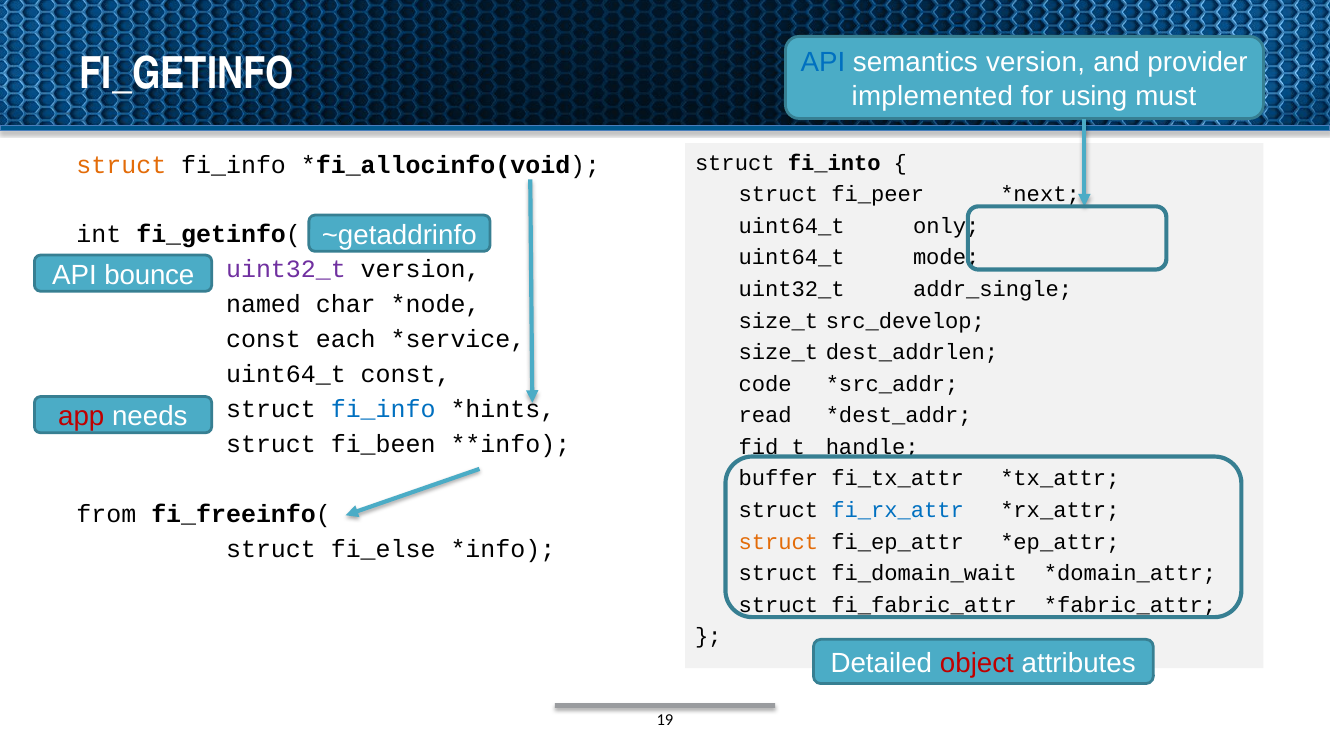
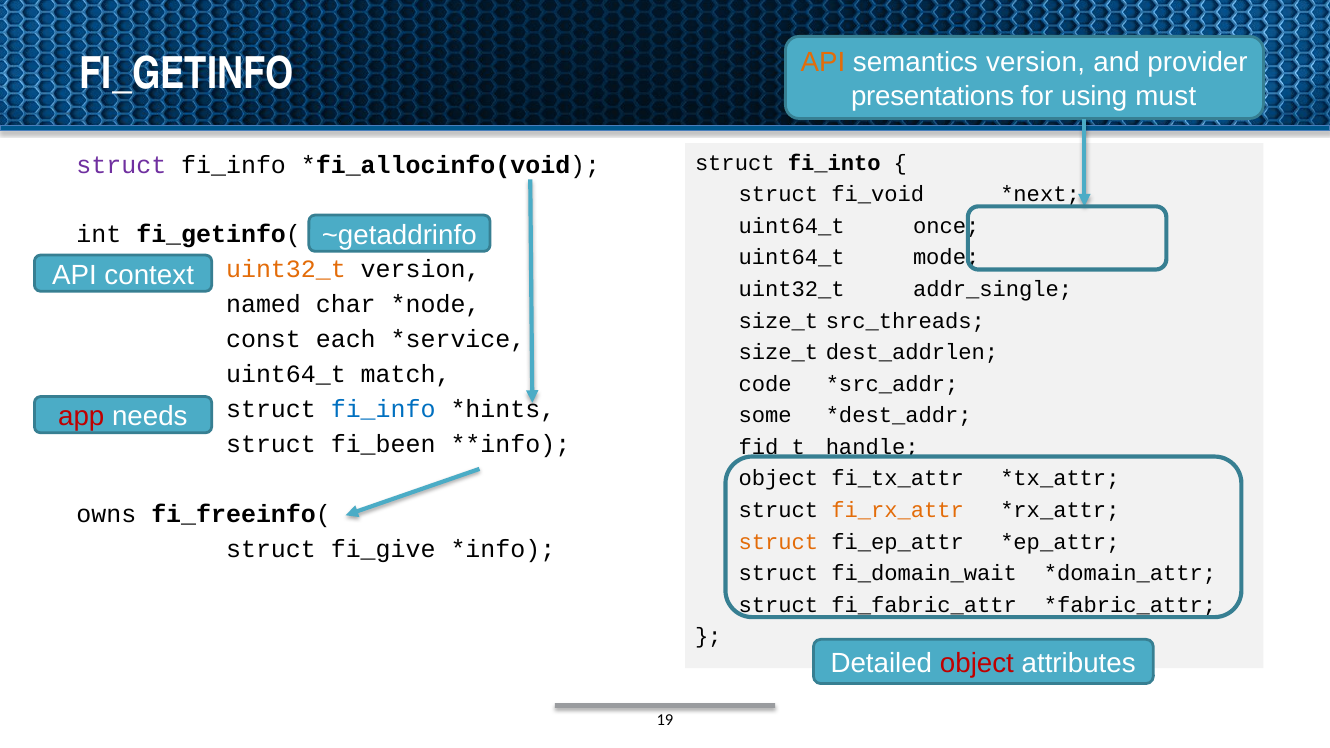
API colour: blue -> orange (823, 63)
implemented: implemented -> presentations (933, 96)
struct colour: orange -> purple (121, 165)
fi_peer: fi_peer -> fi_void (878, 195)
only: only -> once (946, 226)
uint32_t colour: purple -> orange (286, 270)
bounce: bounce -> context (149, 275)
src_develop: src_develop -> src_threads (905, 321)
uint64_t const: const -> match (406, 374)
read: read -> some (765, 416)
buffer: buffer -> object (778, 479)
fi_rx_attr colour: blue -> orange (898, 510)
from: from -> owns (106, 514)
fi_else: fi_else -> fi_give (383, 549)
